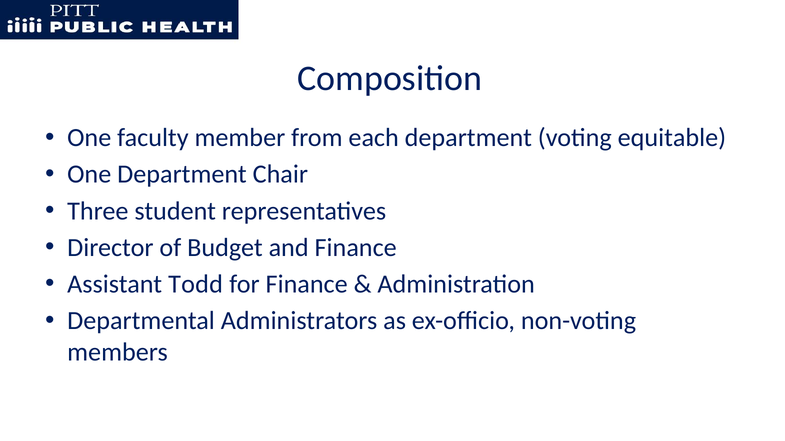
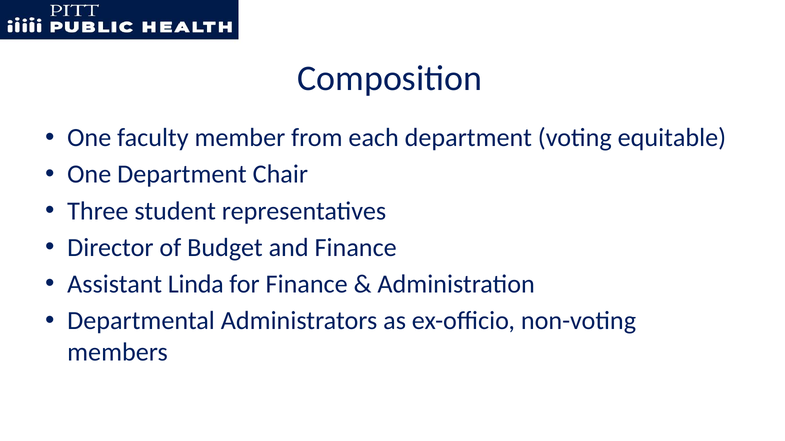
Todd: Todd -> Linda (196, 285)
